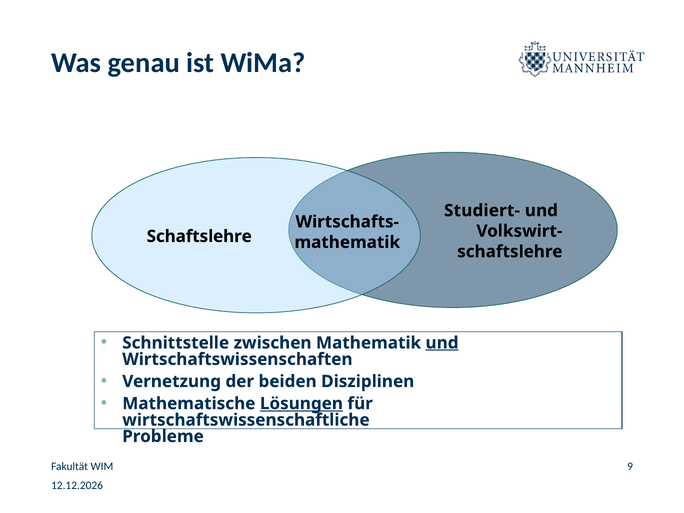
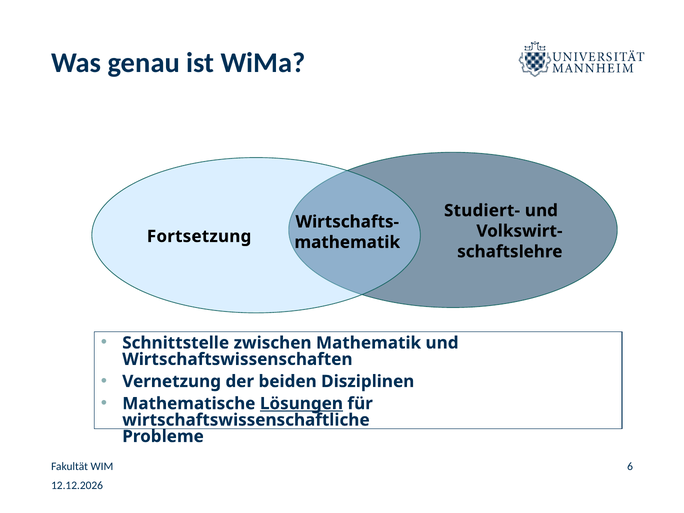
Schaftslehre: Schaftslehre -> Fortsetzung (199, 236)
und underline: present -> none (442, 343)
9: 9 -> 6 (630, 467)
